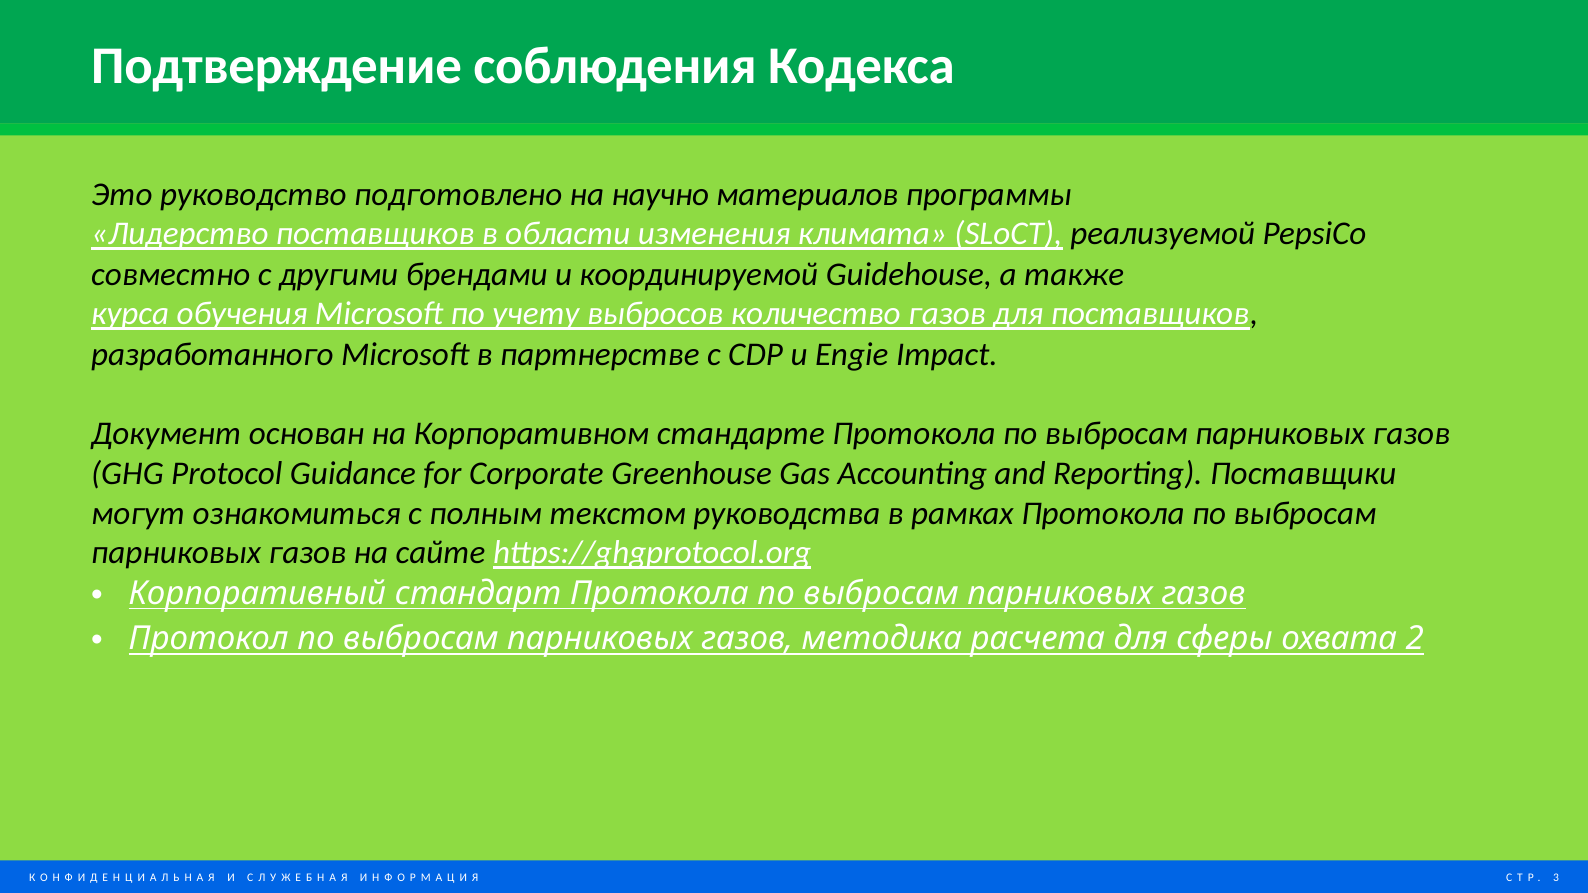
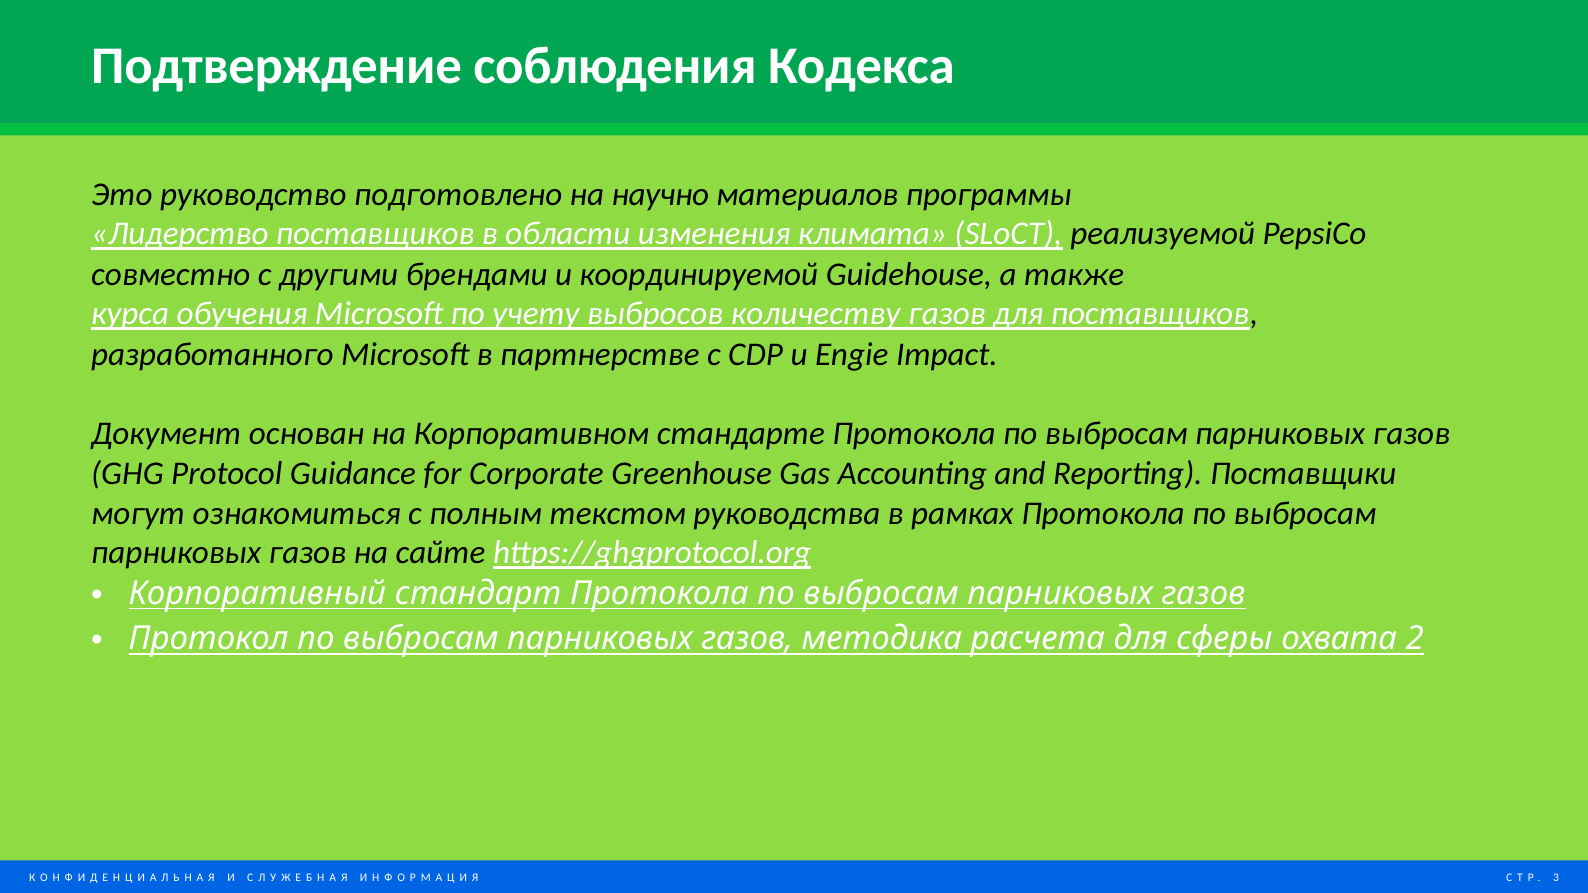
количество: количество -> количеству (816, 314)
